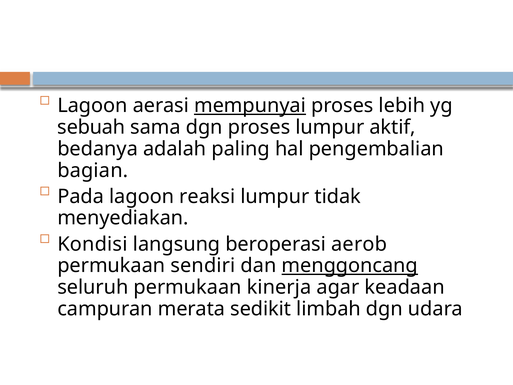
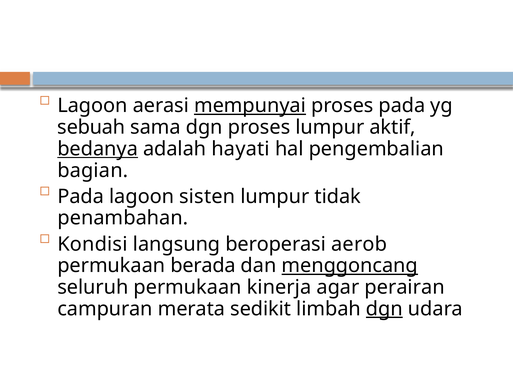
proses lebih: lebih -> pada (402, 106)
bedanya underline: none -> present (98, 149)
paling: paling -> hayati (241, 149)
reaksi: reaksi -> sisten (207, 196)
menyediakan: menyediakan -> penambahan (123, 218)
sendiri: sendiri -> berada (203, 265)
keadaan: keadaan -> perairan (405, 287)
dgn underline: none -> present (384, 309)
